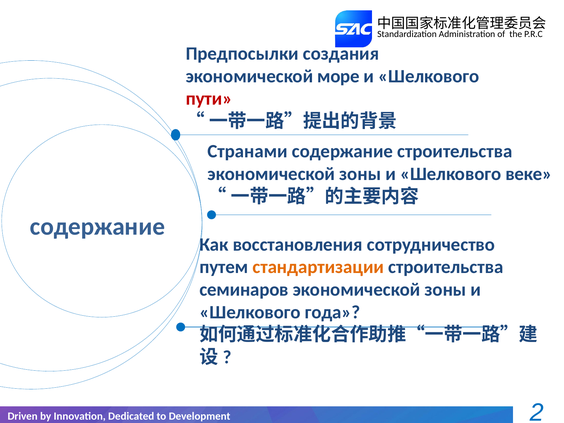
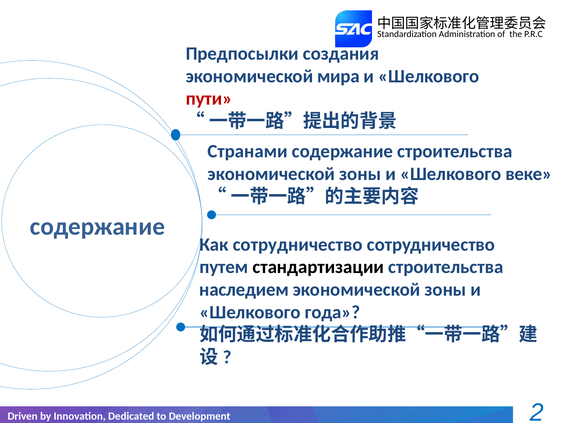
море: море -> мира (338, 76)
Как восстановления: восстановления -> сотрудничество (298, 244)
стандартизации colour: orange -> black (318, 267)
семинаров: семинаров -> наследием (244, 290)
